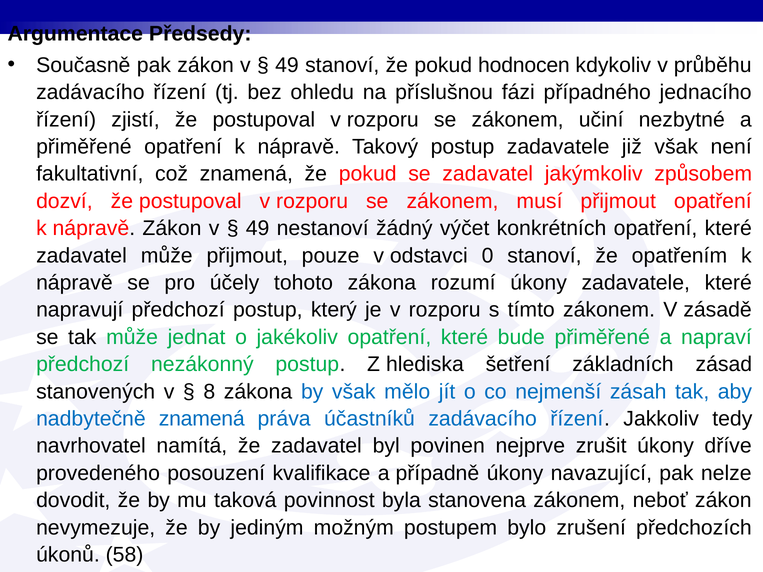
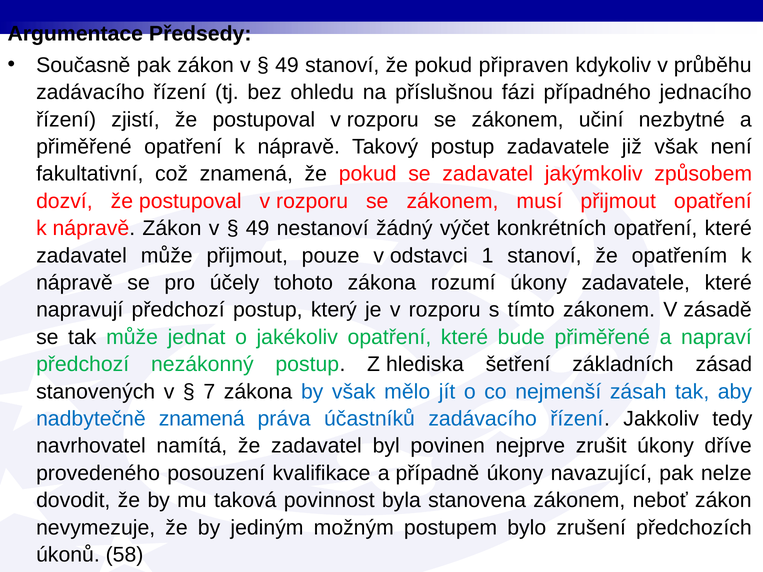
hodnocen: hodnocen -> připraven (524, 65)
0: 0 -> 1 (488, 256)
8: 8 -> 7 (209, 392)
